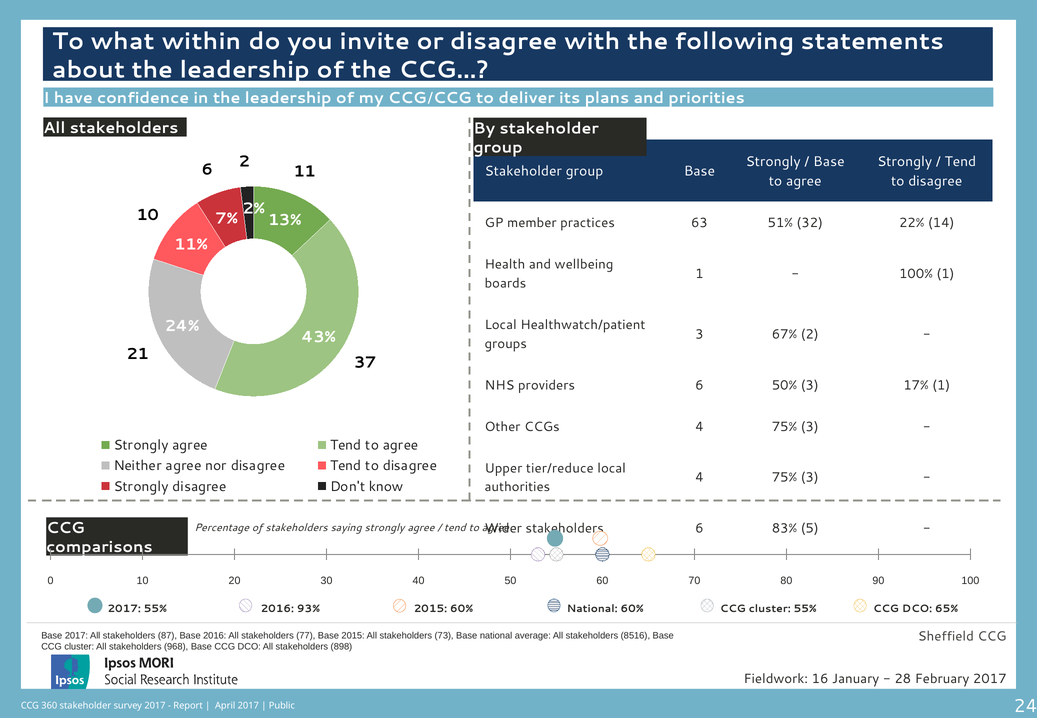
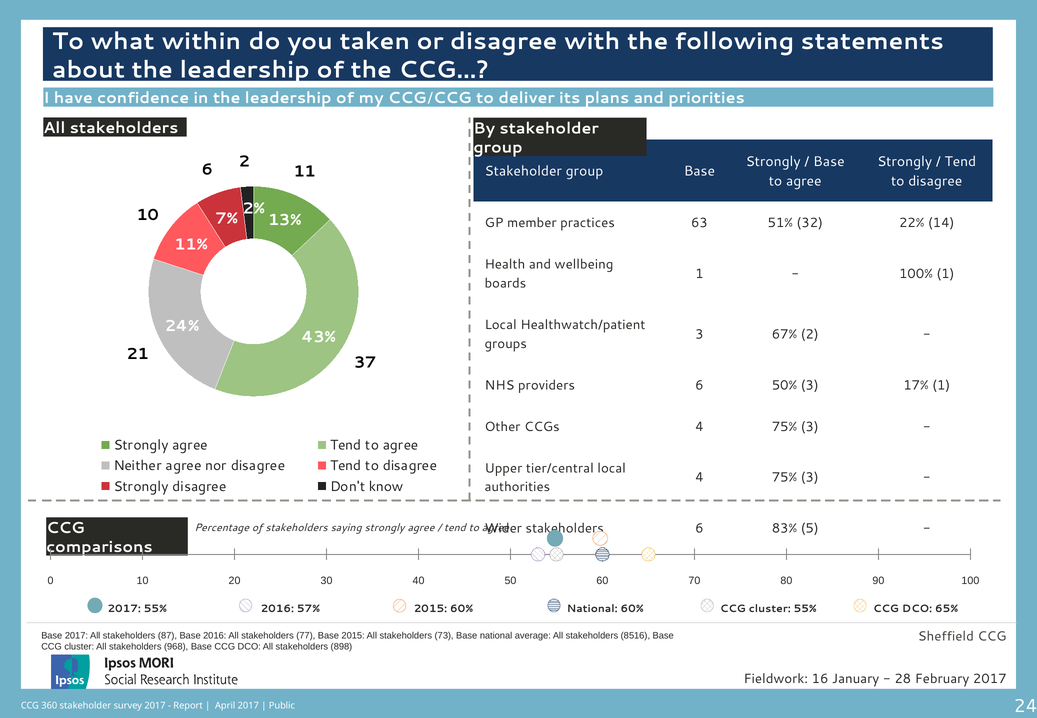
invite: invite -> taken (375, 41)
tier/reduce: tier/reduce -> tier/central (560, 468)
93%: 93% -> 57% (308, 609)
